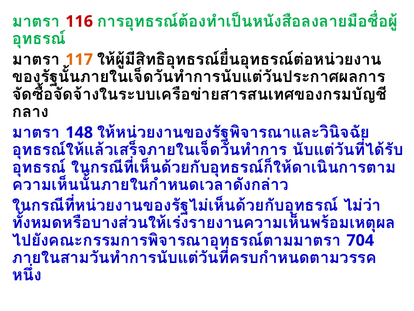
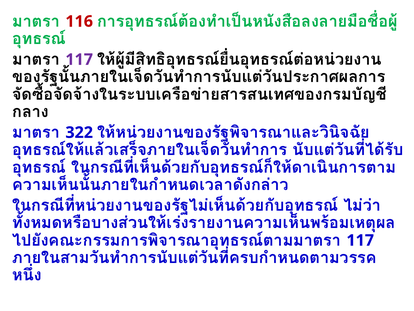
117 colour: orange -> purple (79, 59)
148: 148 -> 322 (79, 132)
704: 704 -> 117 (360, 240)
